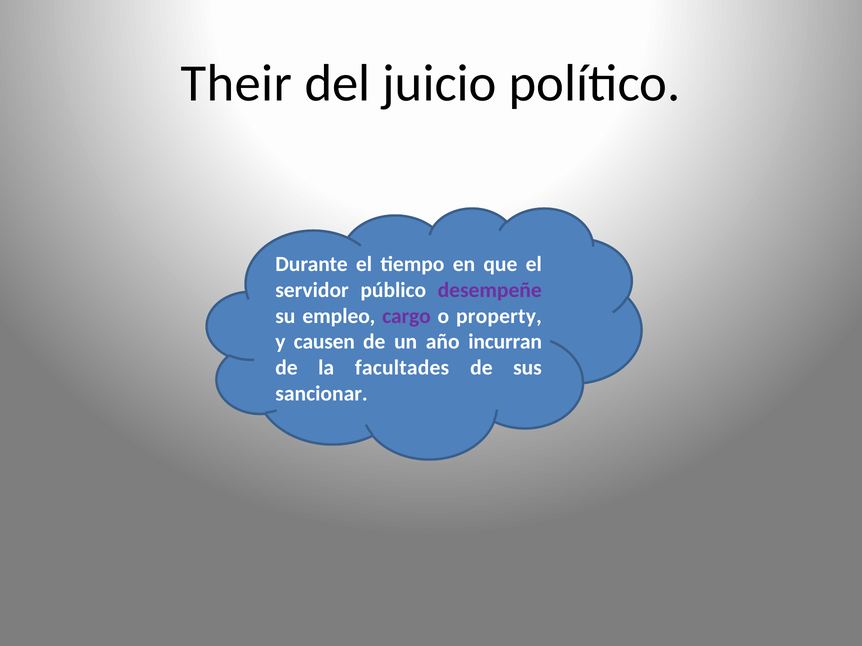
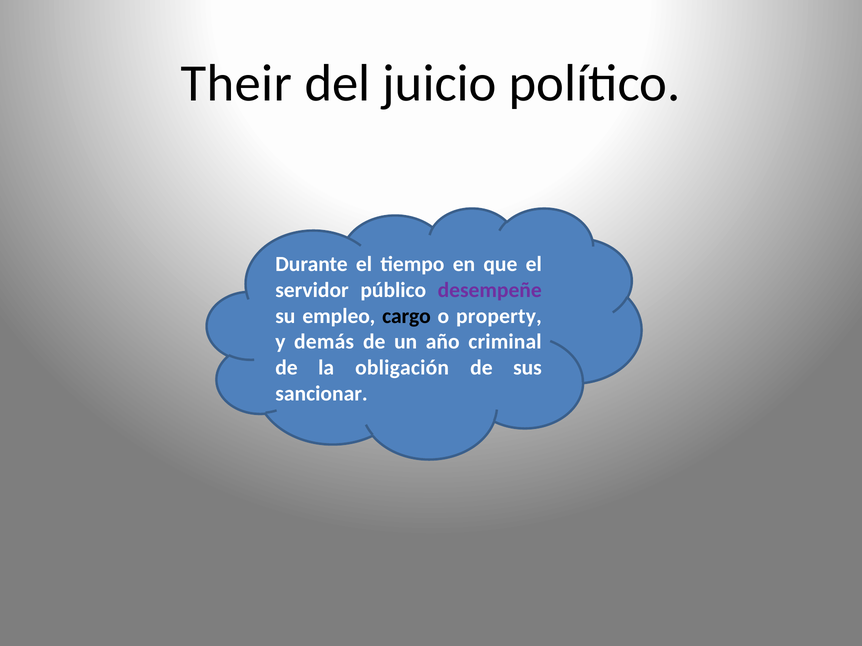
cargo colour: purple -> black (406, 316)
causen: causen -> demás (324, 342)
incurran: incurran -> criminal (505, 342)
facultades: facultades -> obligación (402, 368)
